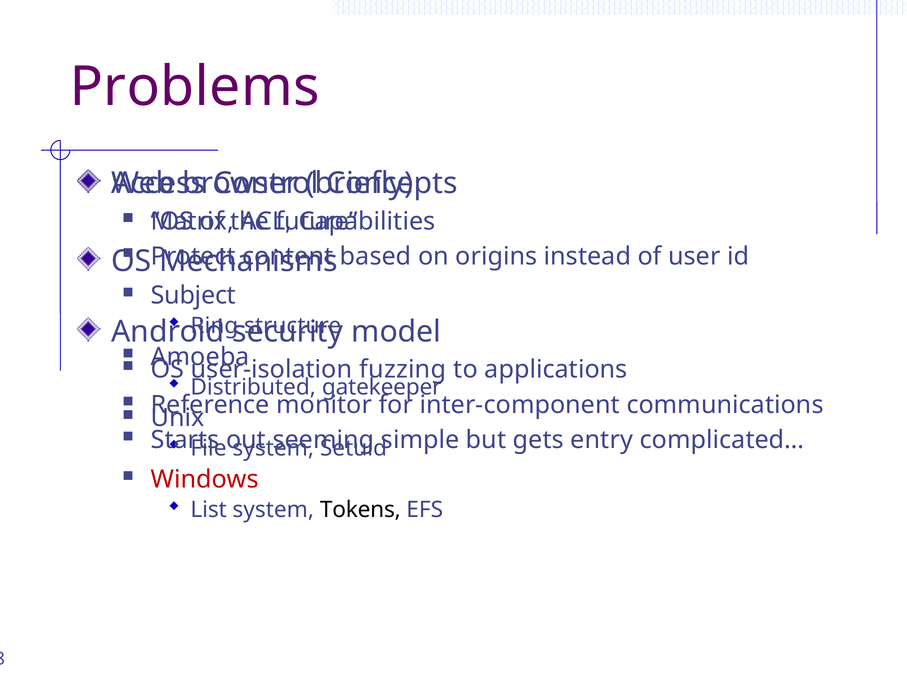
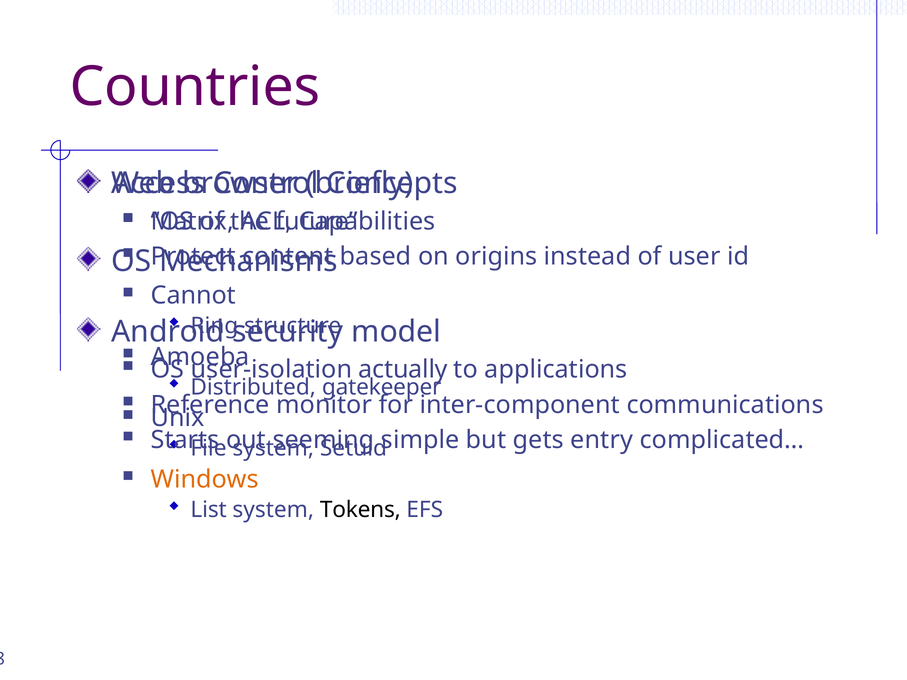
Problems: Problems -> Countries (195, 87)
Subject: Subject -> Cannot (193, 296)
fuzzing: fuzzing -> actually (403, 370)
Windows colour: red -> orange (205, 479)
